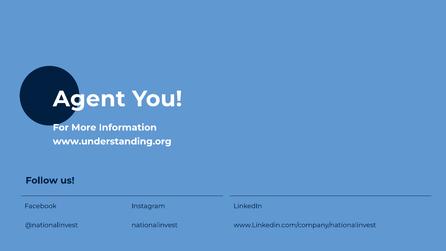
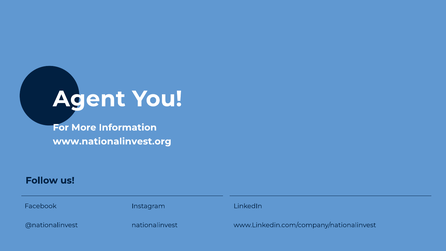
www.understanding.org: www.understanding.org -> www.nationalinvest.org (112, 141)
